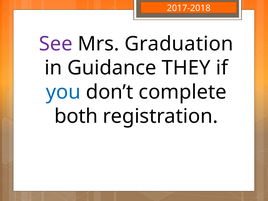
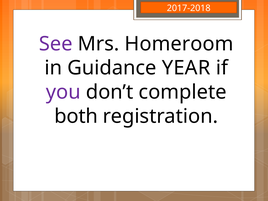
Graduation: Graduation -> Homeroom (179, 44)
THEY: THEY -> YEAR (186, 68)
you colour: blue -> purple (63, 92)
